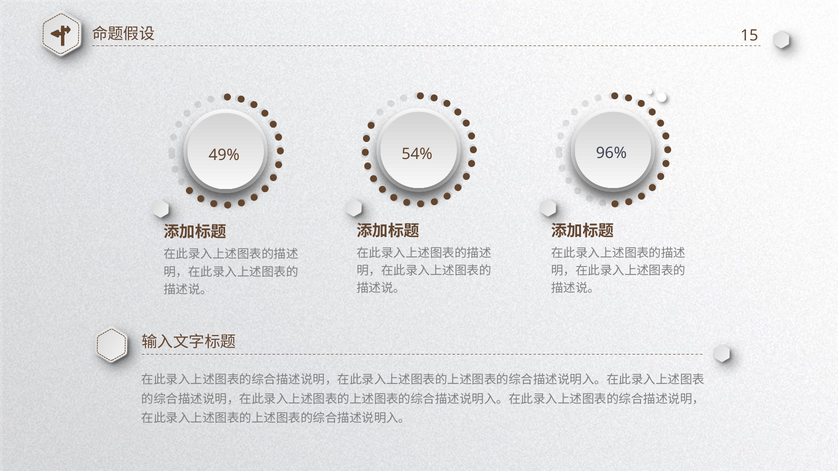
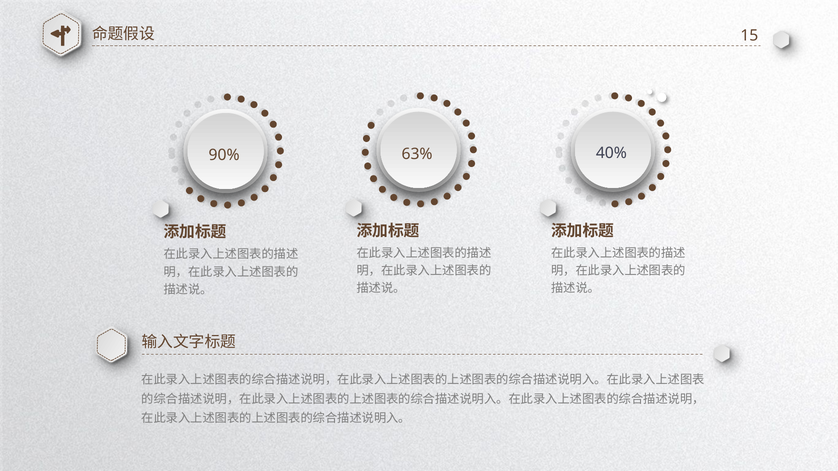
96%: 96% -> 40% (611, 153)
54%: 54% -> 63% (417, 154)
49%: 49% -> 90% (224, 155)
